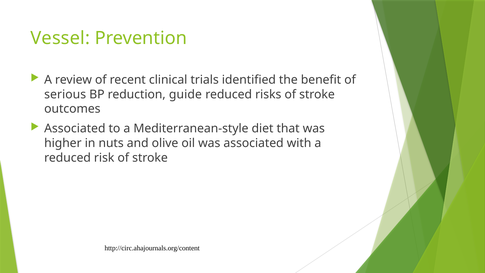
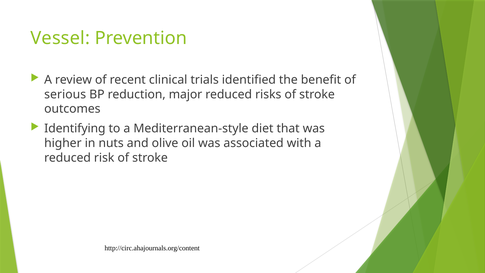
guide: guide -> major (186, 94)
Associated: Associated -> Identifying (75, 128)
